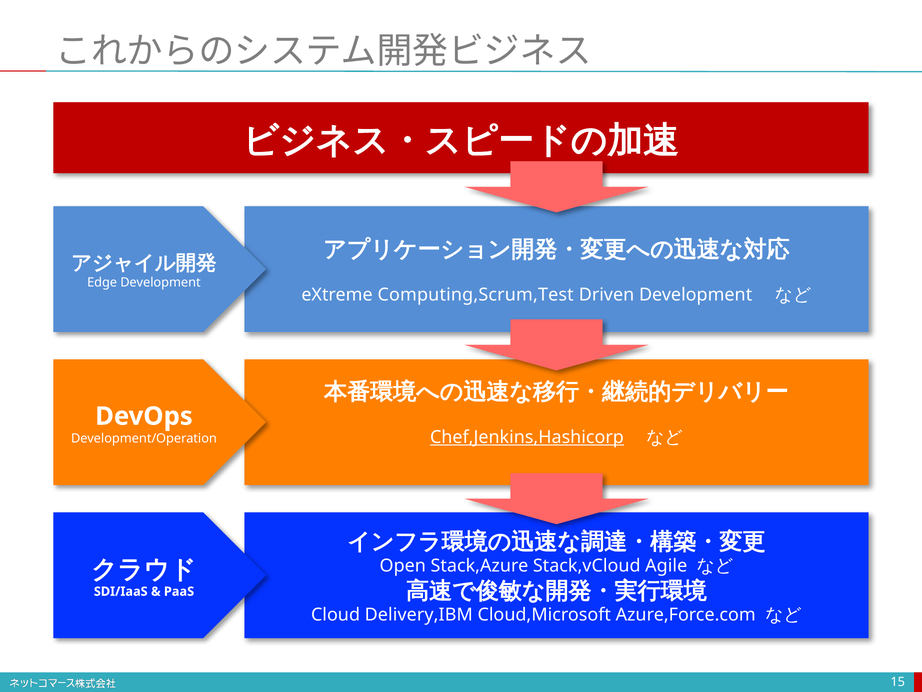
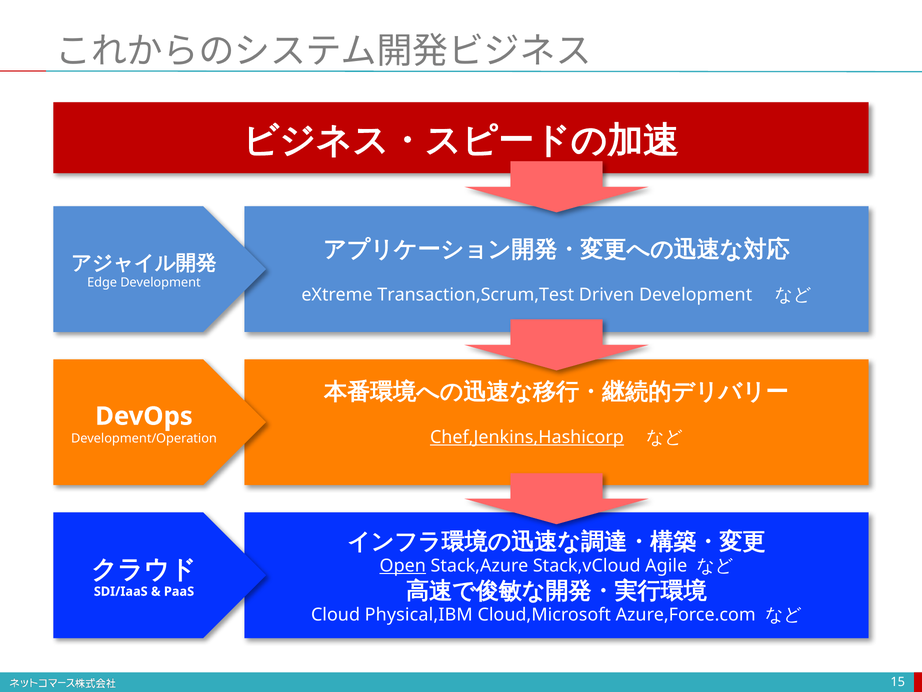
Computing,Scrum,Test: Computing,Scrum,Test -> Transaction,Scrum,Test (476, 295)
Open underline: none -> present (403, 565)
Delivery,IBM: Delivery,IBM -> Physical,IBM (419, 615)
